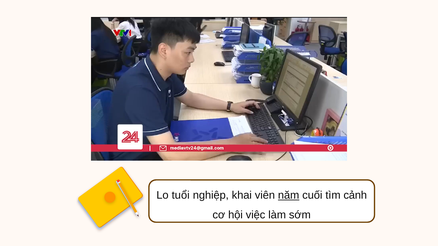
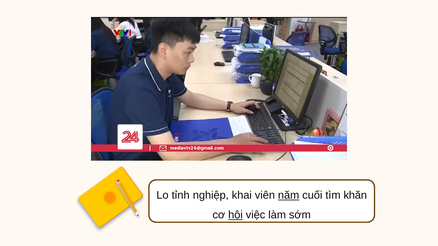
tuổi: tuổi -> tỉnh (181, 196)
cảnh: cảnh -> khăn (355, 196)
hội underline: none -> present (236, 215)
